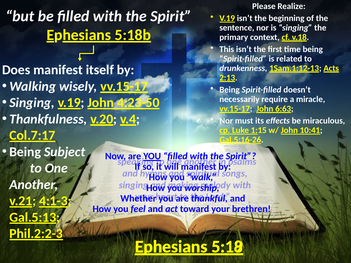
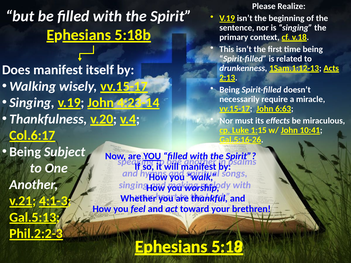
4:23-50: 4:23-50 -> 4:23-14 (138, 103)
Col.7:17: Col.7:17 -> Col.6:17 (32, 136)
